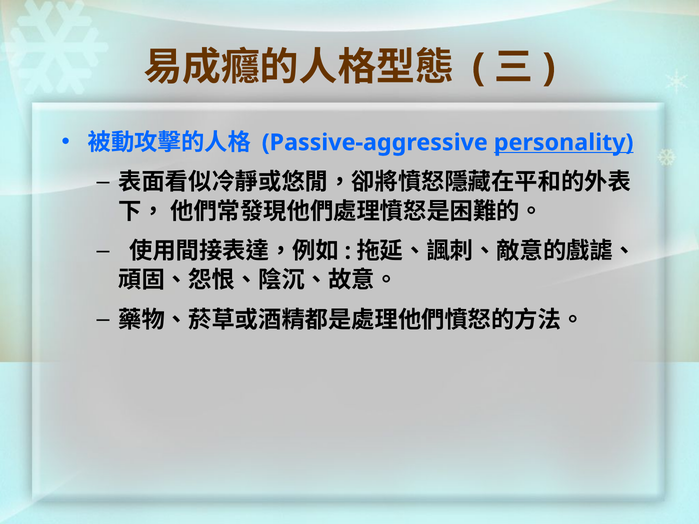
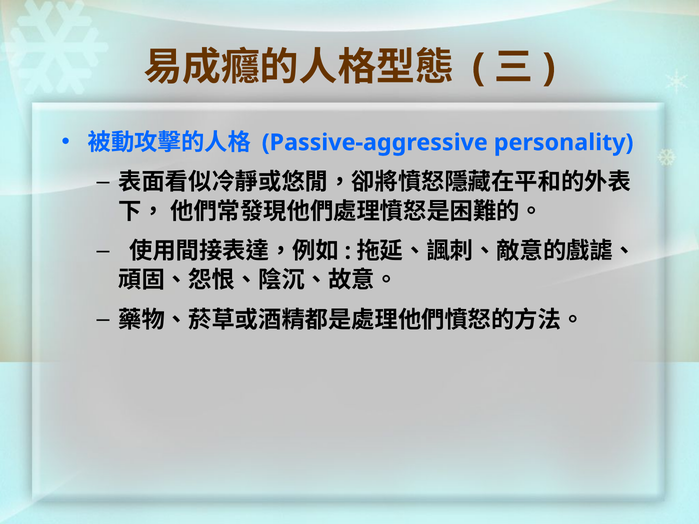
personality underline: present -> none (564, 143)
